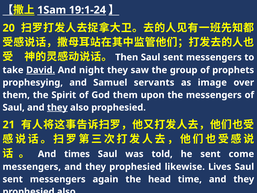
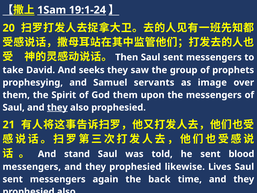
David underline: present -> none (41, 70)
night: night -> seeks (92, 70)
times: times -> stand (77, 154)
come: come -> blood (241, 154)
head: head -> back (159, 179)
